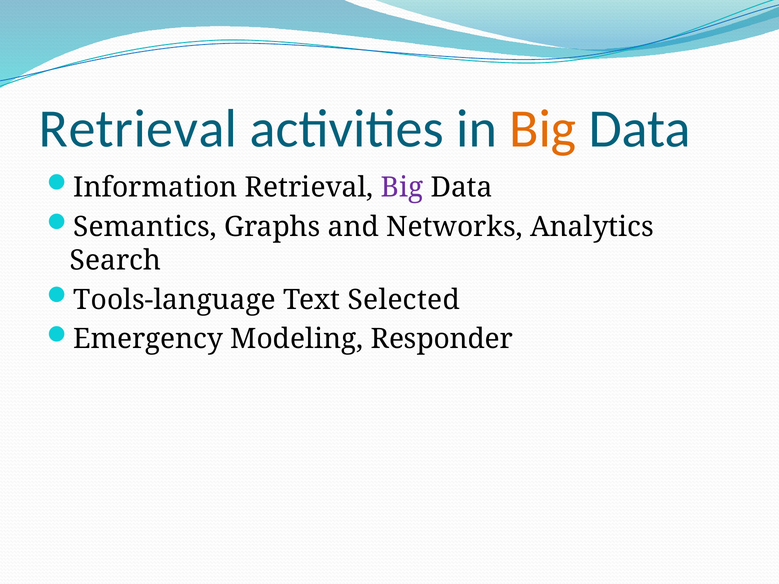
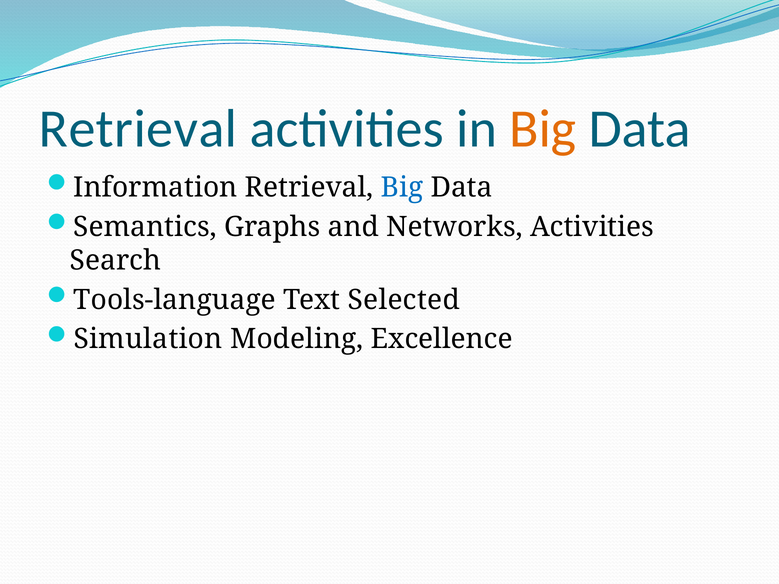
Big colour: purple -> blue (402, 188)
Networks Analytics: Analytics -> Activities (592, 227)
Emergency: Emergency -> Simulation (148, 339)
Responder: Responder -> Excellence (442, 339)
